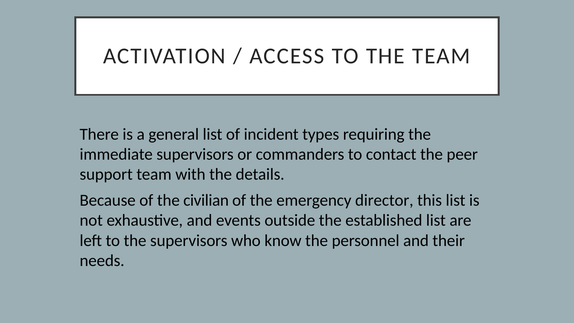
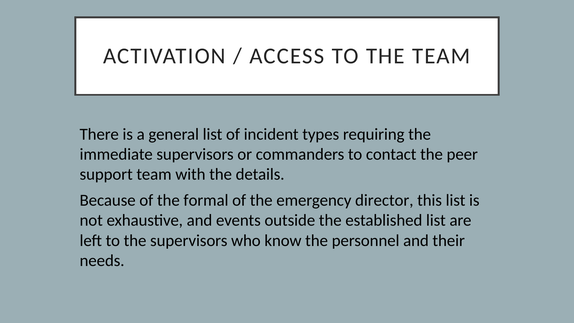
civilian: civilian -> formal (206, 200)
